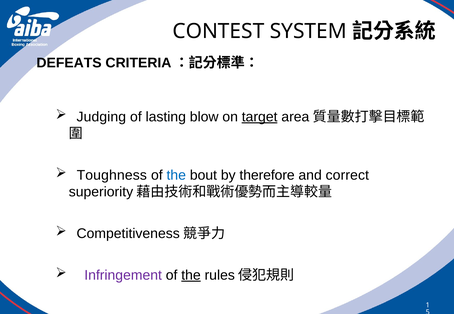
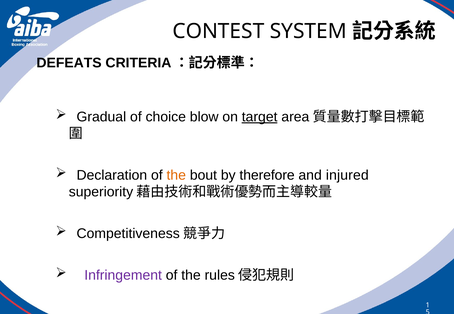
Judging: Judging -> Gradual (101, 117)
lasting: lasting -> choice (166, 117)
Toughness: Toughness -> Declaration (112, 175)
the colour: blue -> orange (176, 175)
correct: correct -> injured (347, 175)
the underline: present -> none (191, 275)
